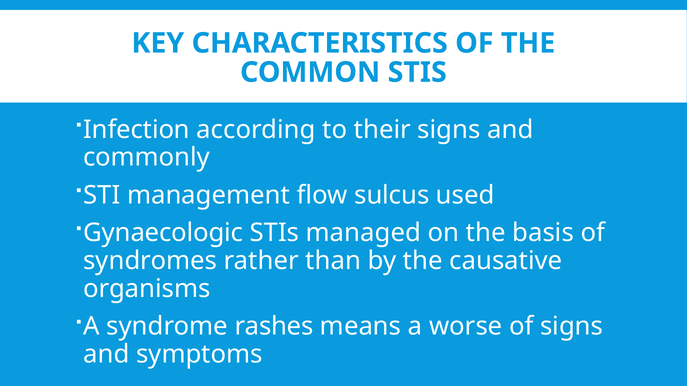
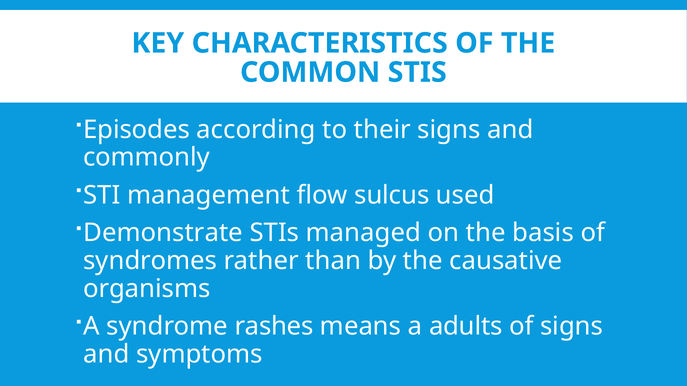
Infection: Infection -> Episodes (137, 130)
Gynaecologic: Gynaecologic -> Demonstrate (163, 233)
worse: worse -> adults (466, 327)
